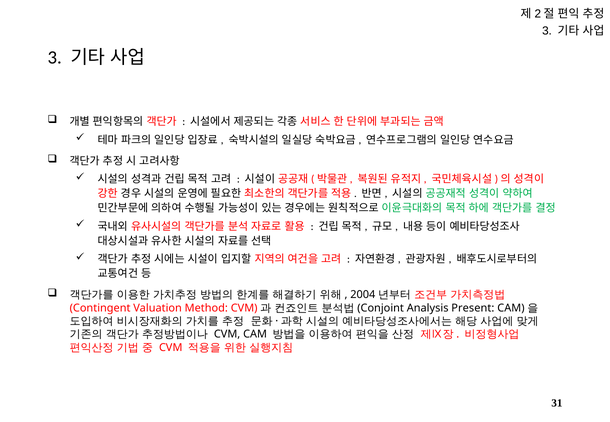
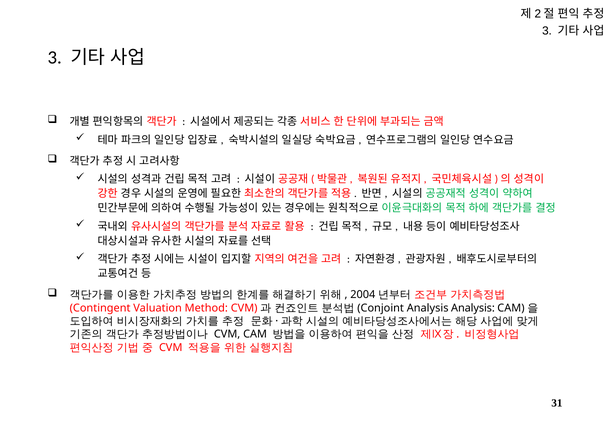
Analysis Present: Present -> Analysis (473, 308)
